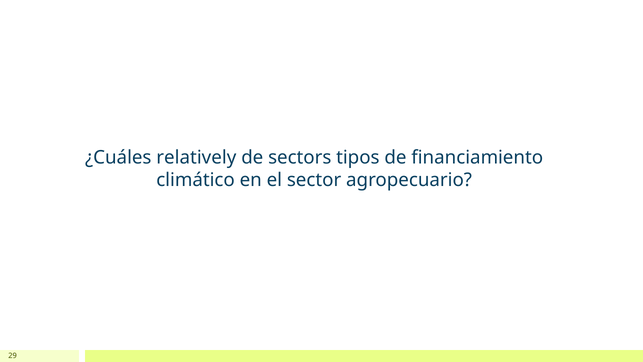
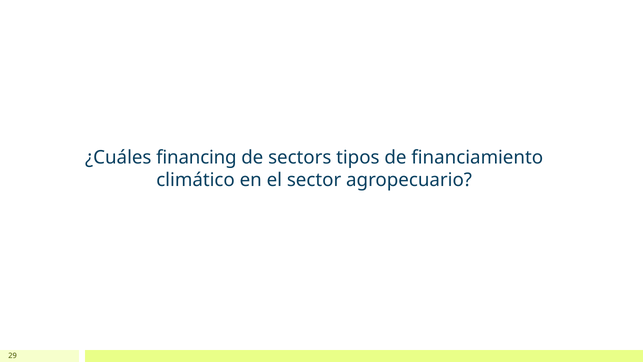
relatively: relatively -> financing (196, 158)
